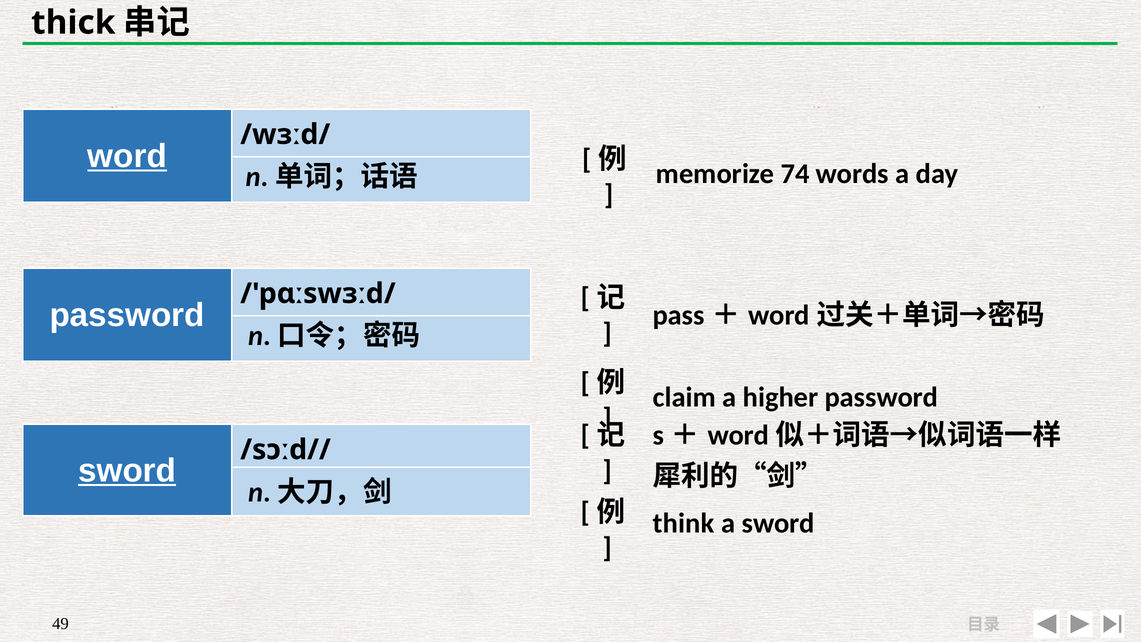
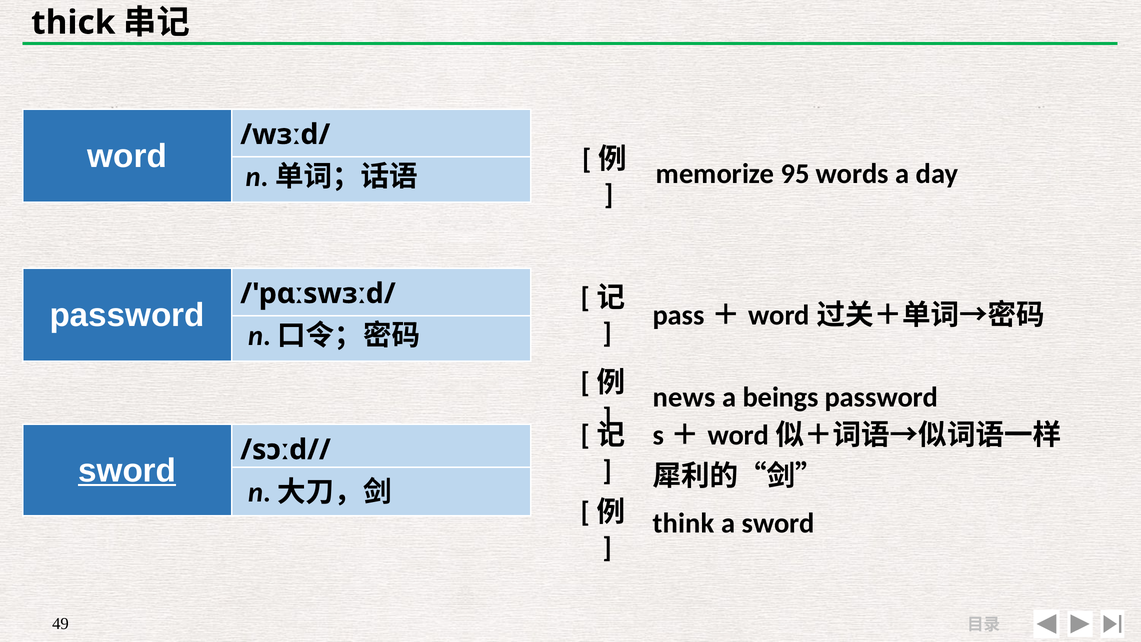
word underline: present -> none (127, 156)
74: 74 -> 95 (795, 174)
claim: claim -> news (684, 397)
higher: higher -> beings (781, 397)
